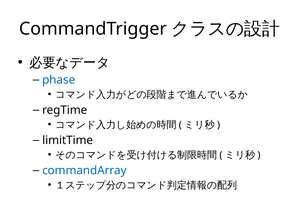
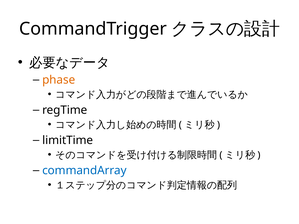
phase colour: blue -> orange (59, 80)
